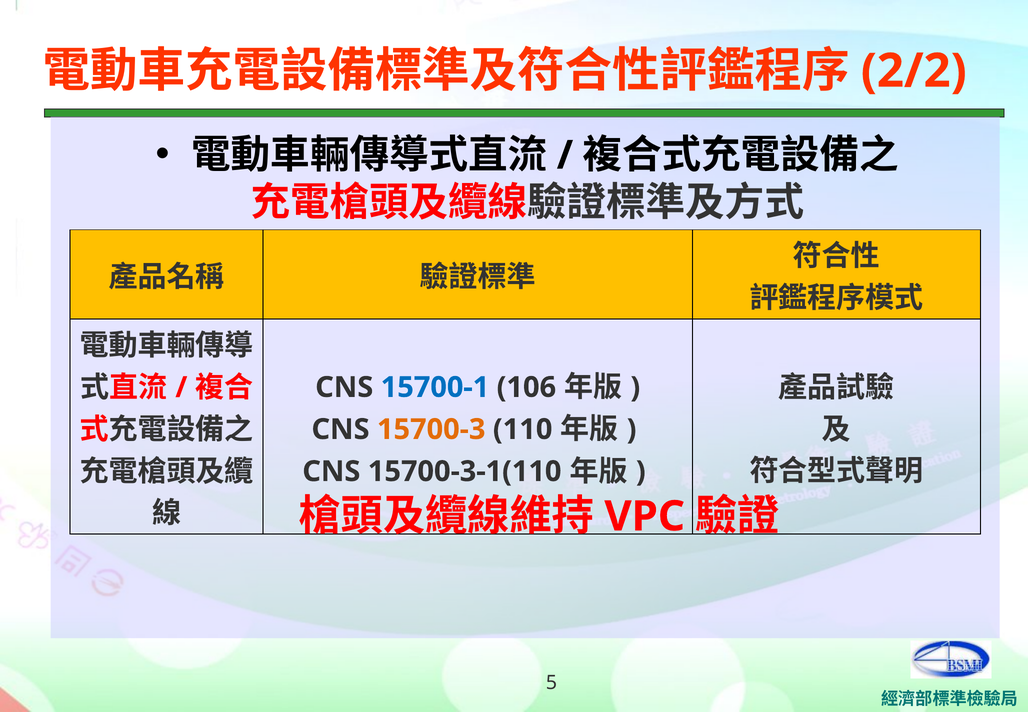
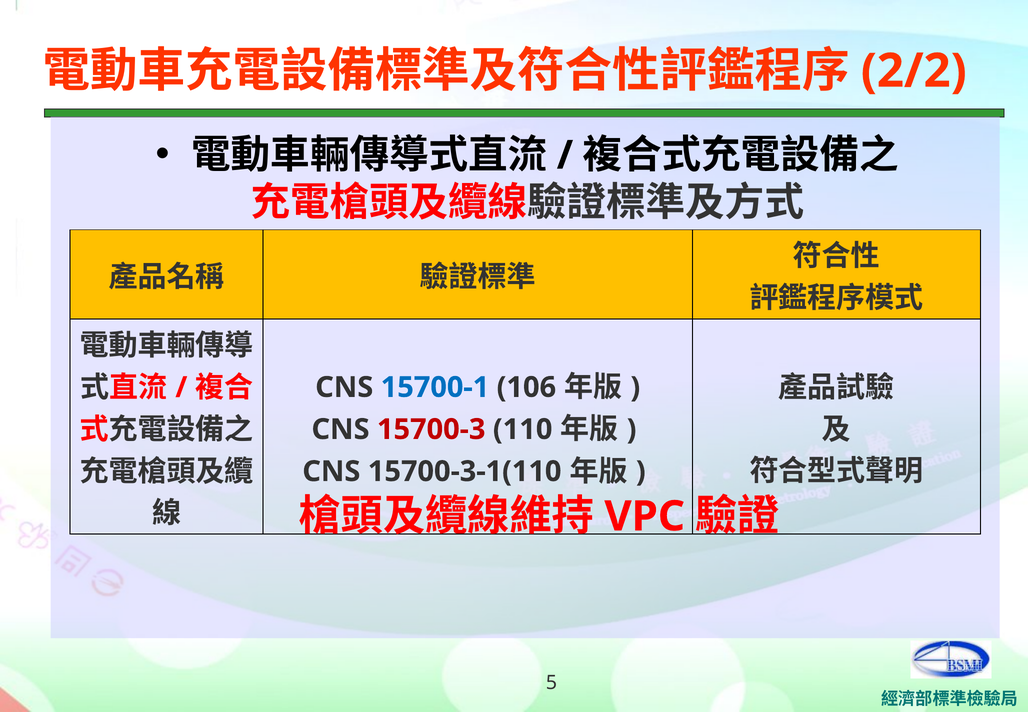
15700-3 colour: orange -> red (431, 429)
